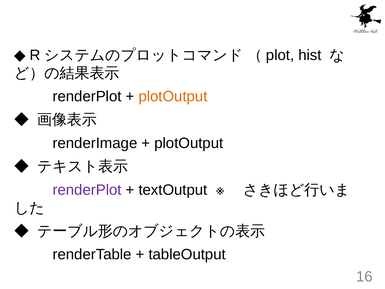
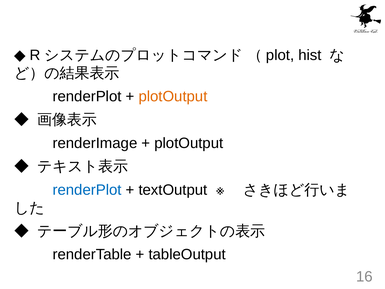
renderPlot colour: purple -> blue (87, 190)
